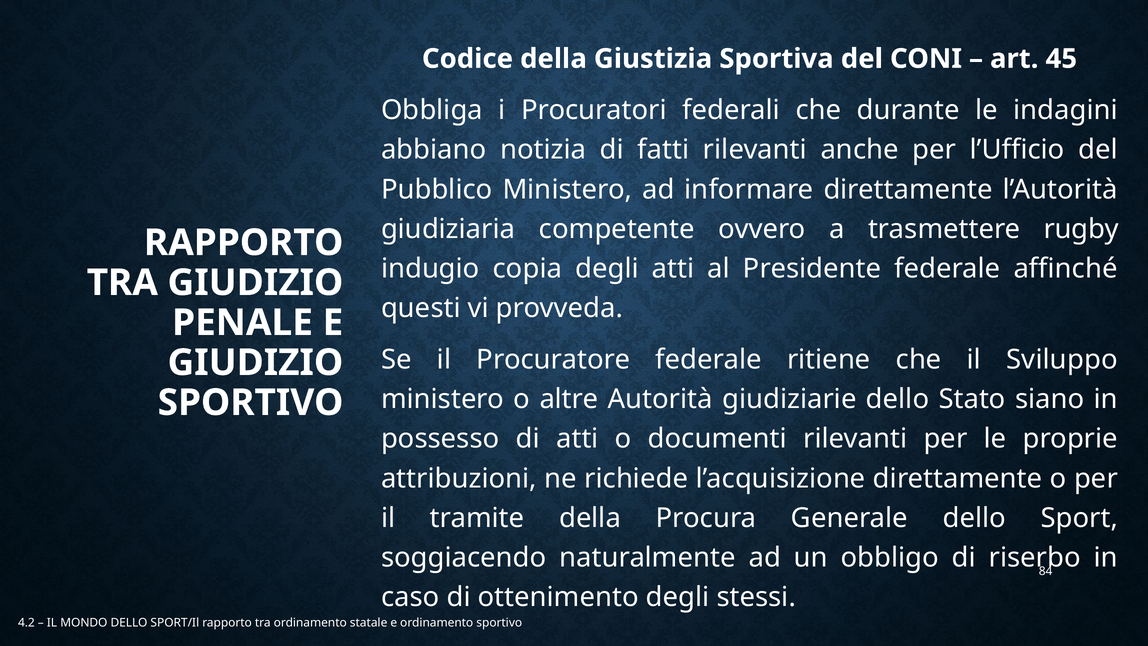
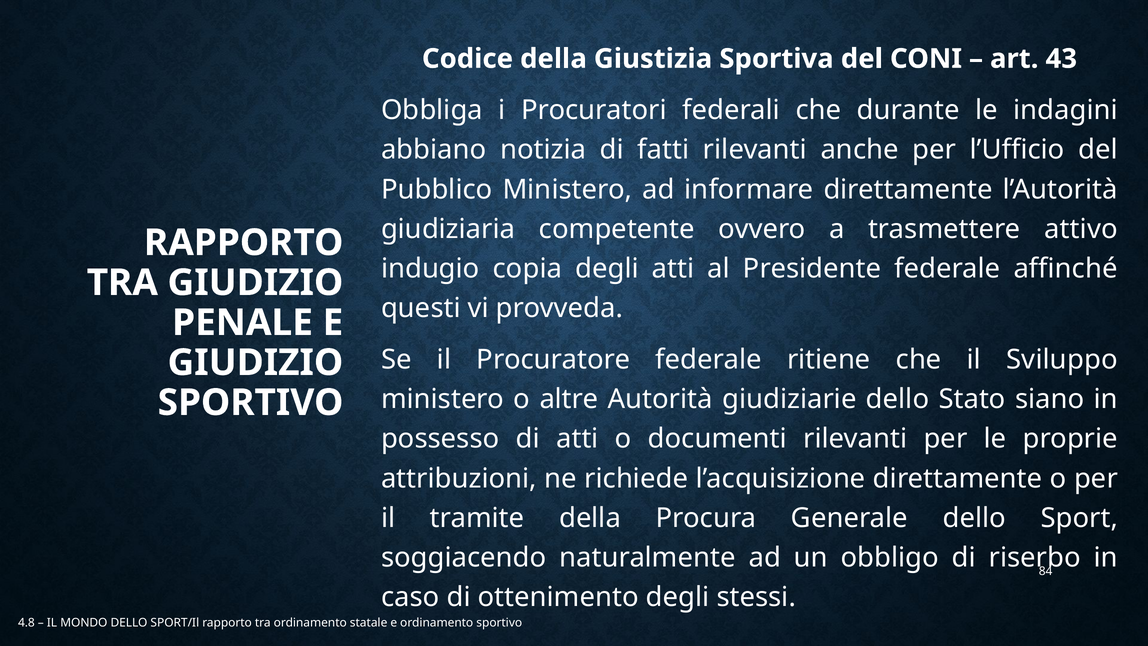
45: 45 -> 43 (1061, 59)
rugby: rugby -> attivo (1081, 229)
4.2: 4.2 -> 4.8 (26, 623)
